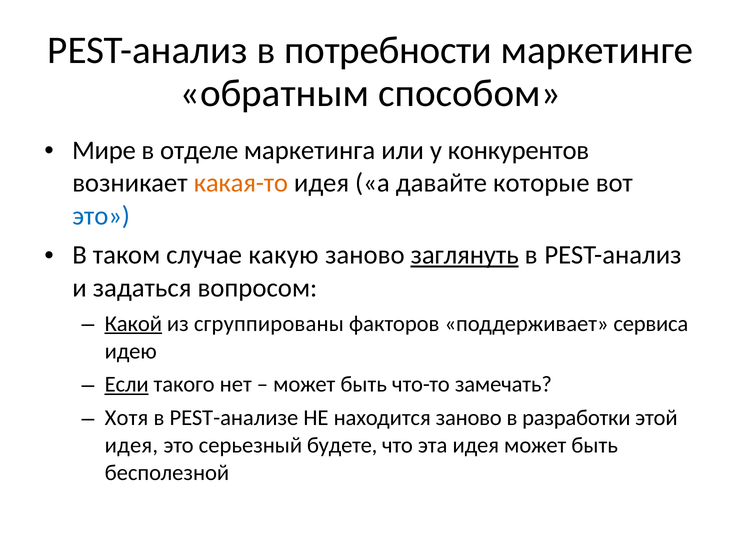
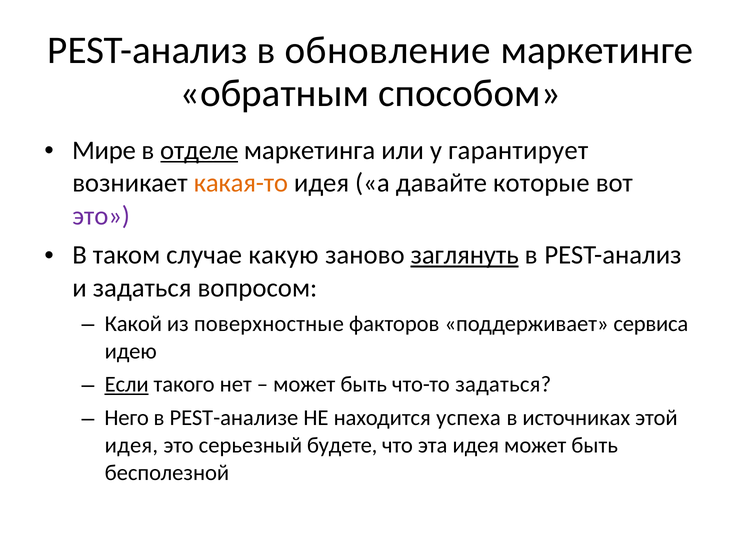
потребности: потребности -> обновление (388, 50)
отделе underline: none -> present (199, 150)
конкурентов: конкурентов -> гарантирует (518, 150)
это colour: blue -> purple (101, 216)
Какой underline: present -> none (133, 323)
сгруппированы: сгруппированы -> поверхностные (269, 323)
что-то замечать: замечать -> задаться (503, 384)
Хотя: Хотя -> Него (127, 418)
находится заново: заново -> успеха (469, 418)
разработки: разработки -> источниках (576, 418)
